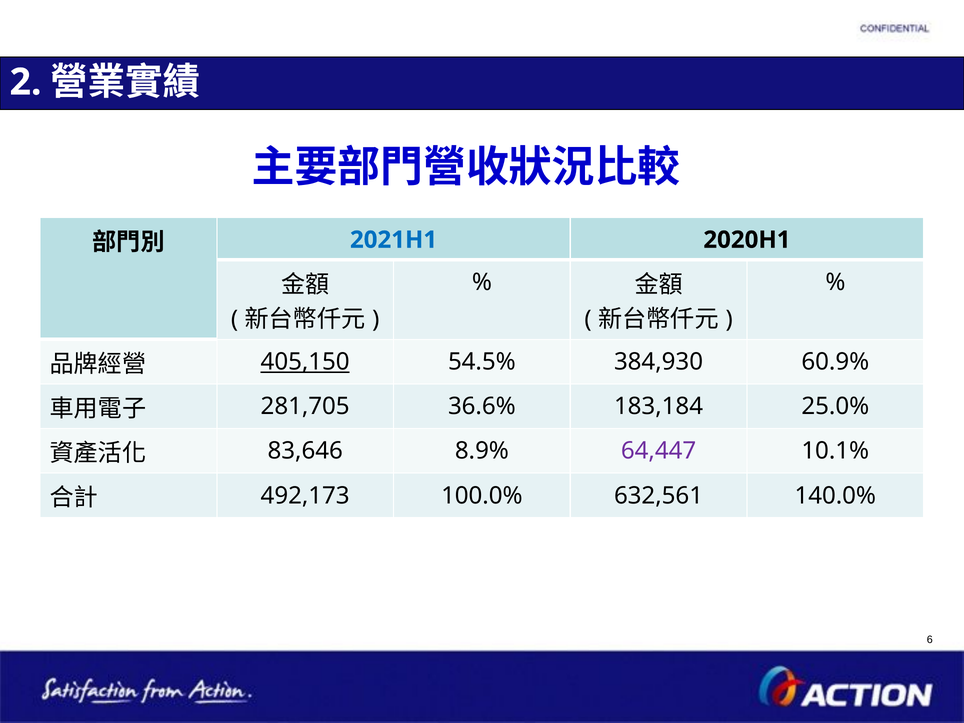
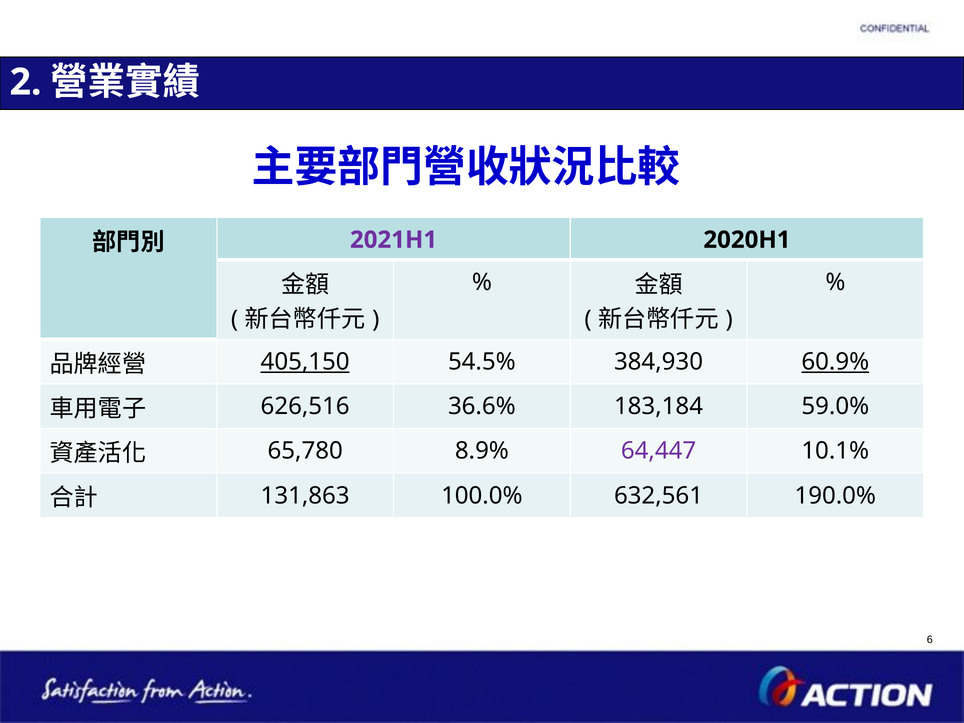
2021H1 colour: blue -> purple (394, 240)
60.9% underline: none -> present (835, 362)
281,705: 281,705 -> 626,516 (305, 406)
25.0%: 25.0% -> 59.0% (835, 406)
83,646: 83,646 -> 65,780 (305, 451)
492,173: 492,173 -> 131,863 (305, 496)
140.0%: 140.0% -> 190.0% (835, 496)
